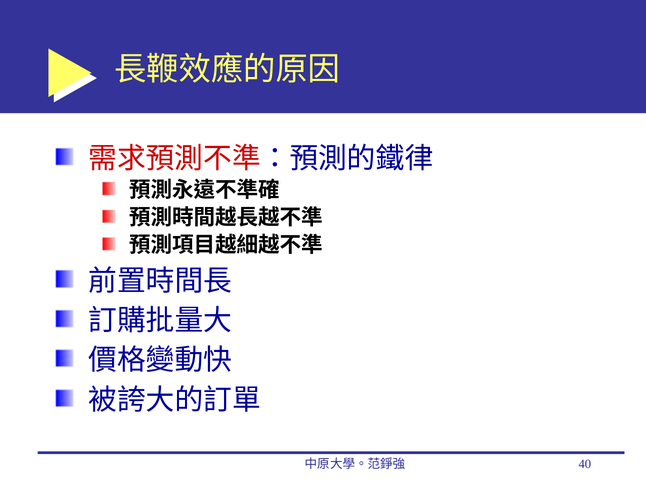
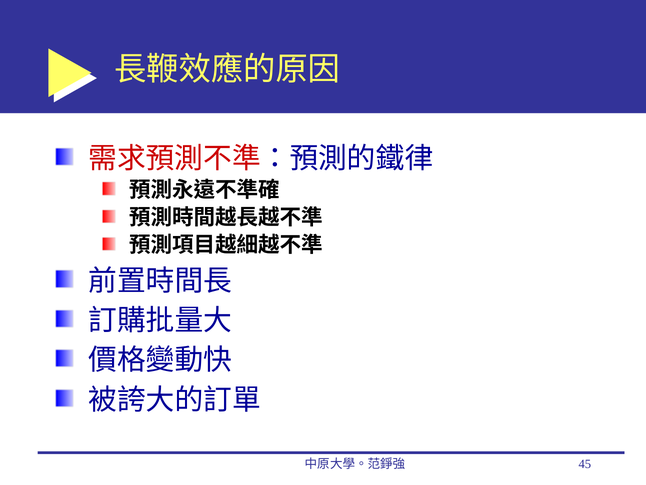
40: 40 -> 45 (585, 464)
